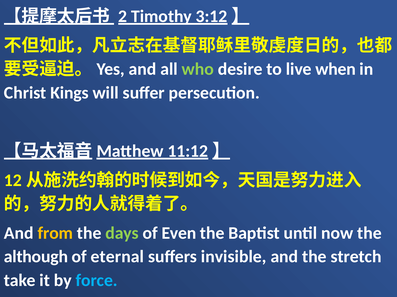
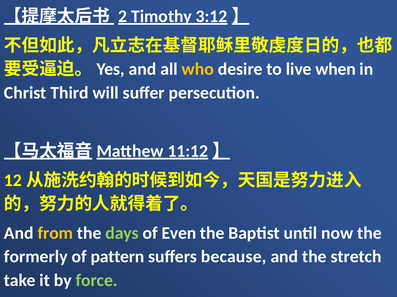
who colour: light green -> yellow (198, 69)
Kings: Kings -> Third (69, 93)
although: although -> formerly (36, 257)
eternal: eternal -> pattern (117, 257)
invisible: invisible -> because (234, 257)
force colour: light blue -> light green (97, 281)
